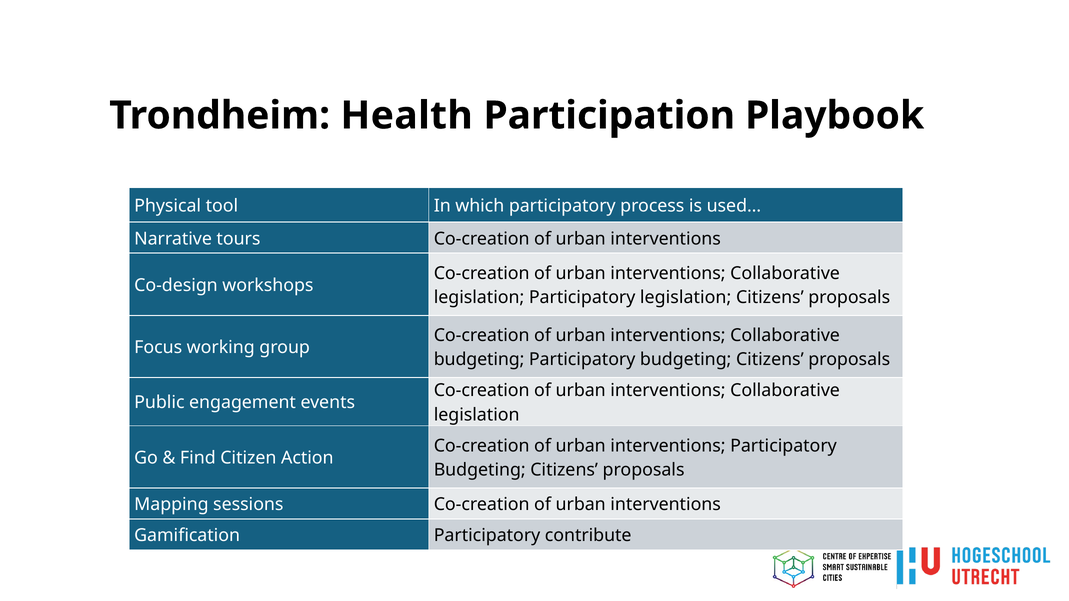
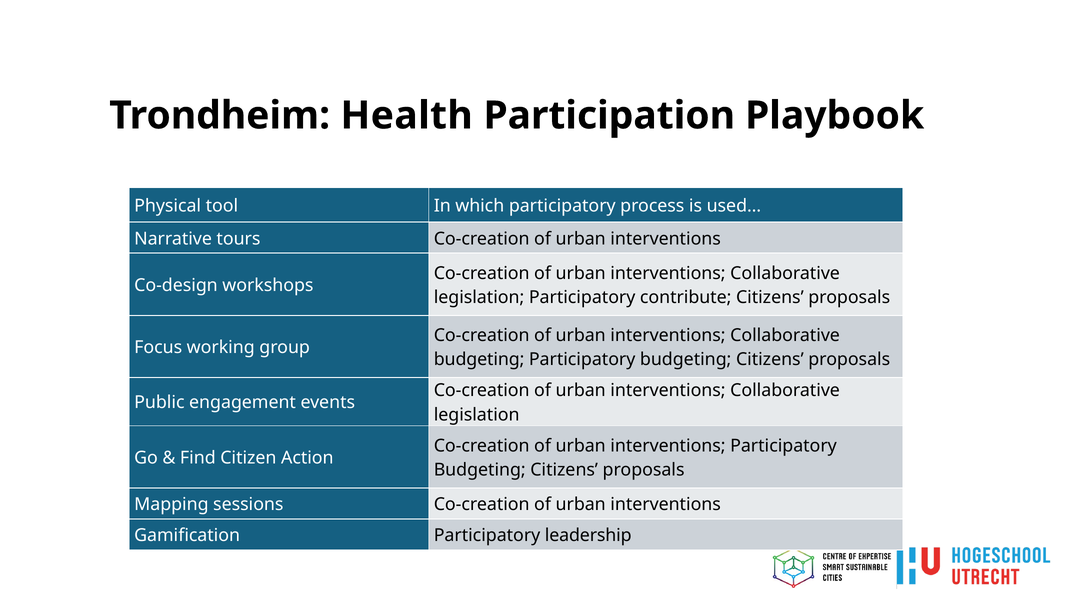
Participatory legislation: legislation -> contribute (686, 297)
contribute: contribute -> leadership (588, 536)
